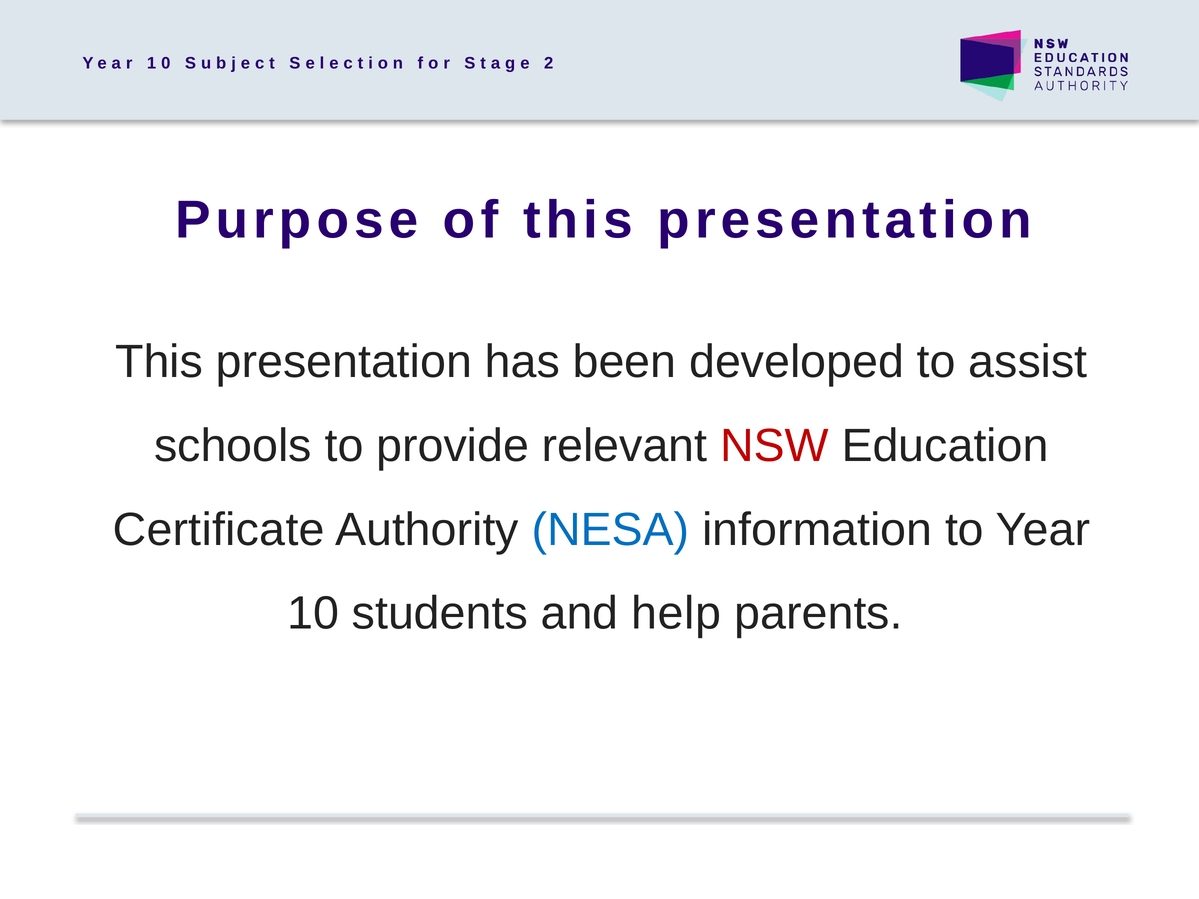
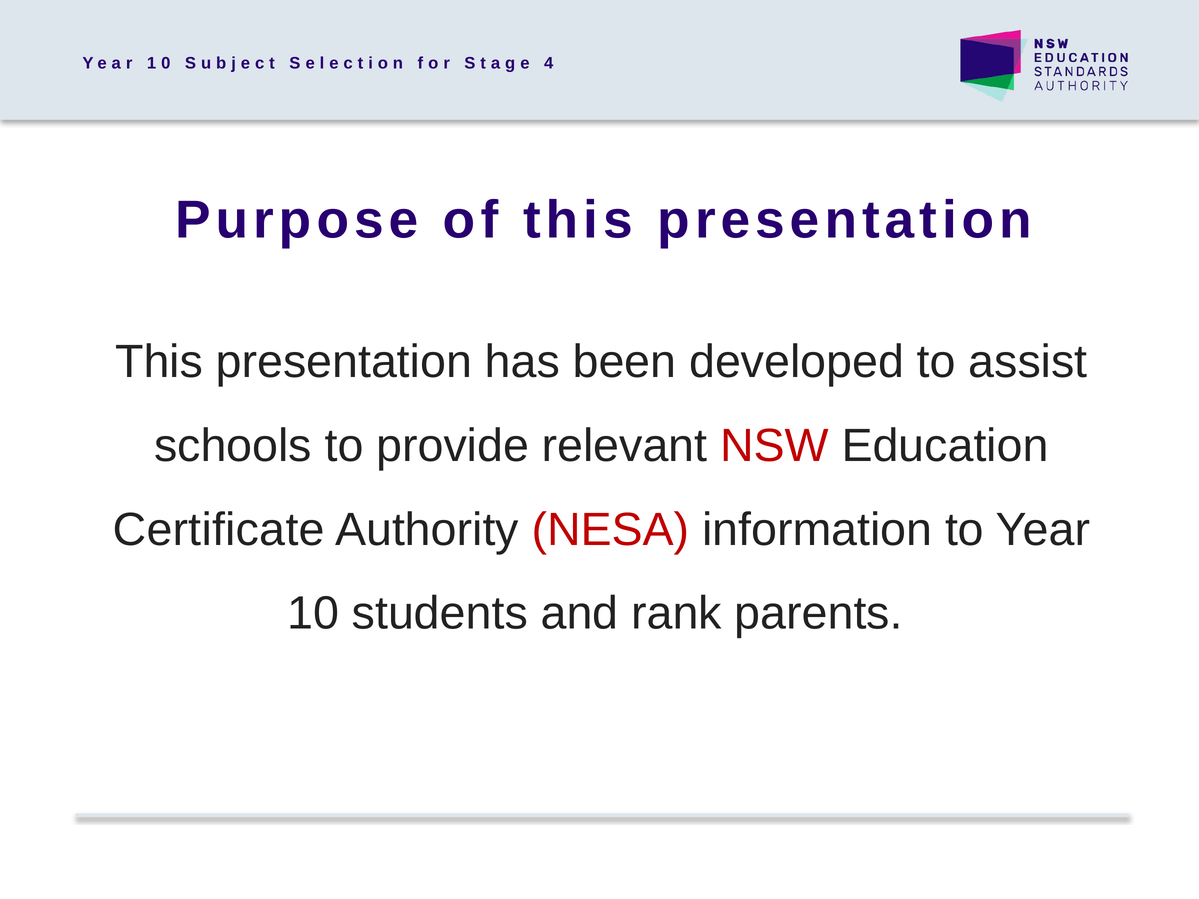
2: 2 -> 4 (549, 63)
NESA colour: blue -> red (610, 530)
help: help -> rank (676, 614)
